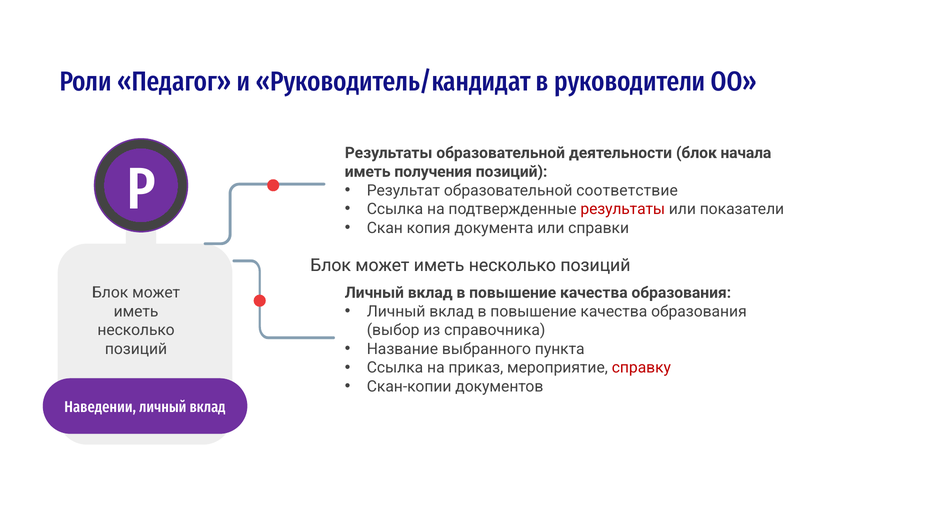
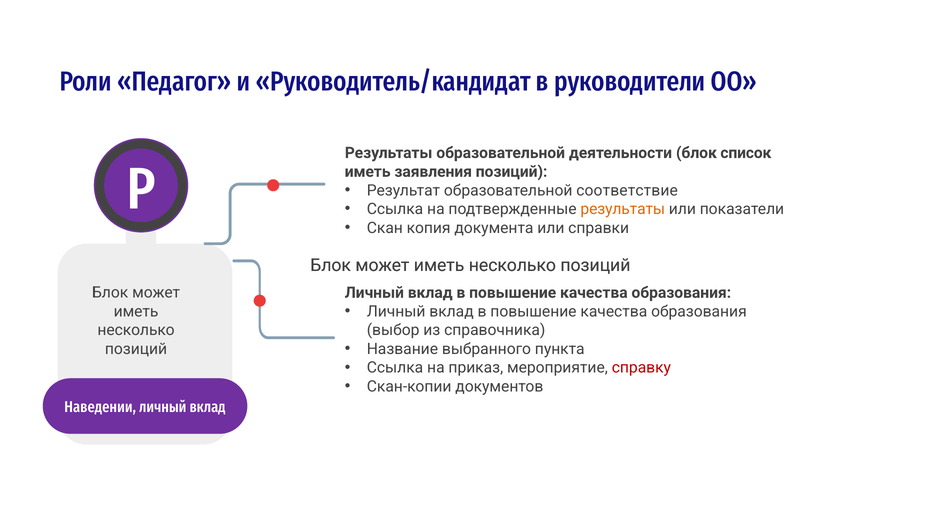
начала: начала -> список (746, 153)
получения: получения -> заявления (433, 172)
результаты colour: red -> orange (623, 209)
